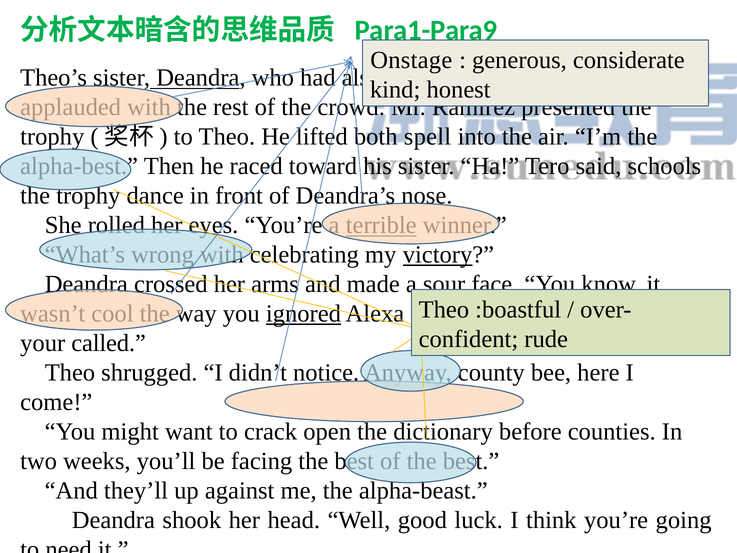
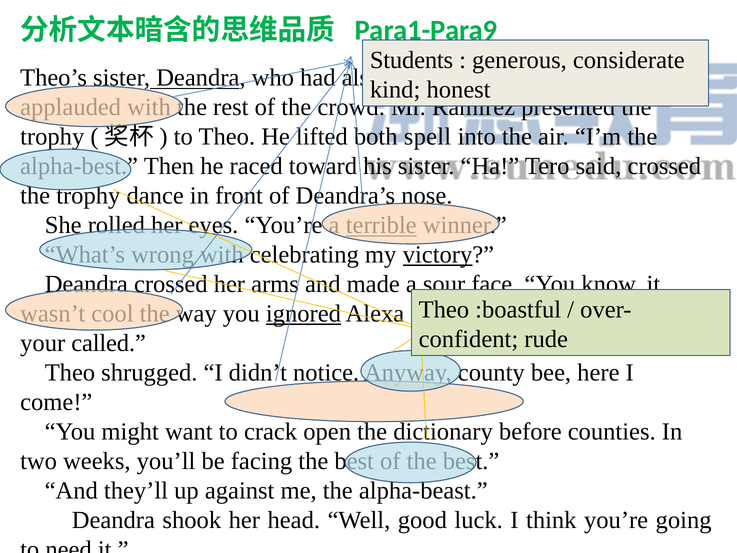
Onstage: Onstage -> Students (412, 60)
said schools: schools -> crossed (664, 166)
